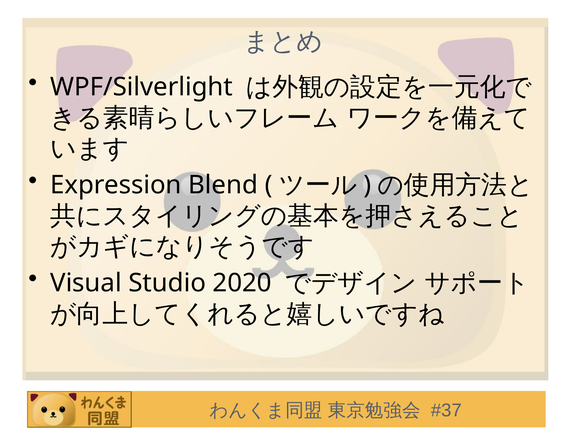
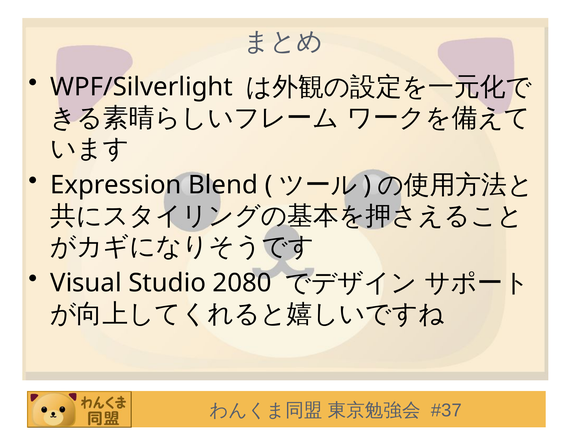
2020: 2020 -> 2080 (242, 283)
